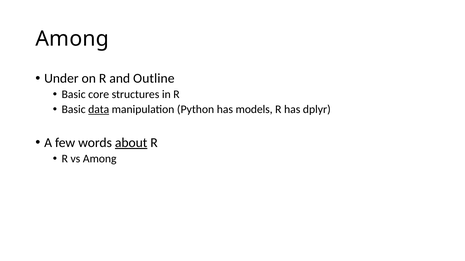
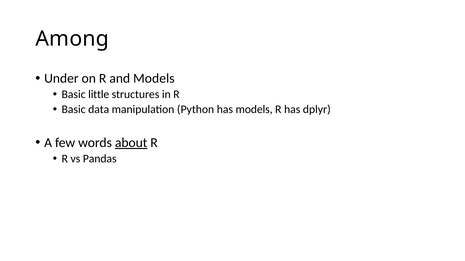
and Outline: Outline -> Models (154, 79)
core: core -> little (99, 95)
data underline: present -> none (99, 110)
vs Among: Among -> Pandas (100, 159)
